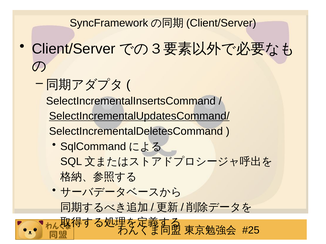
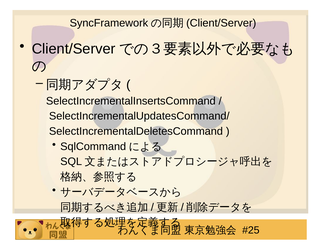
SelectIncrementalUpdatesCommand/ underline: present -> none (139, 116)
